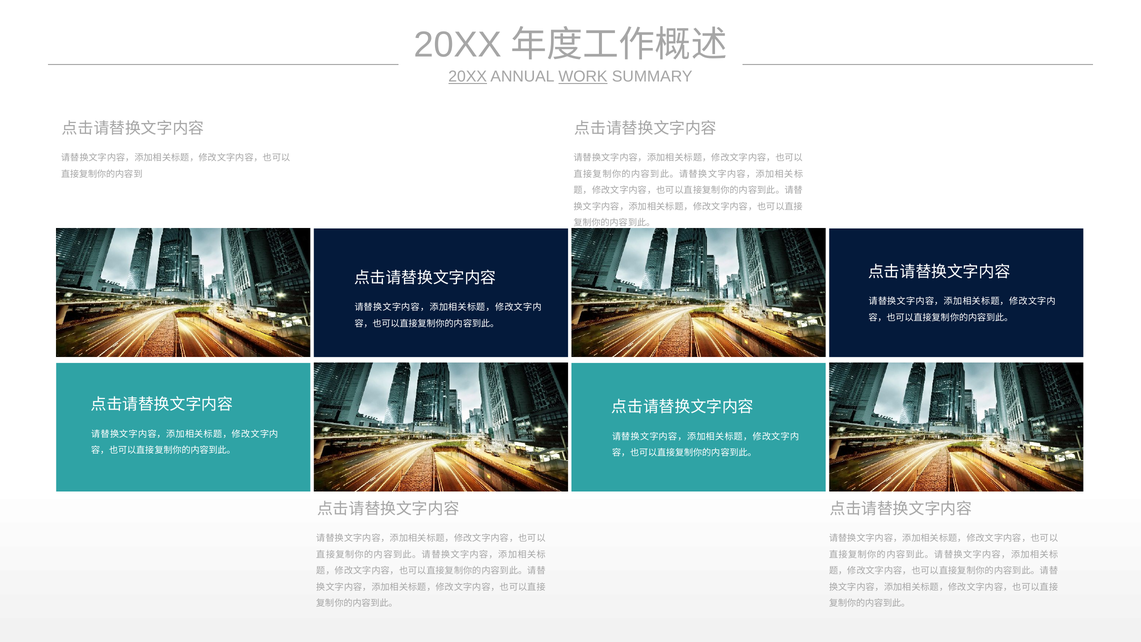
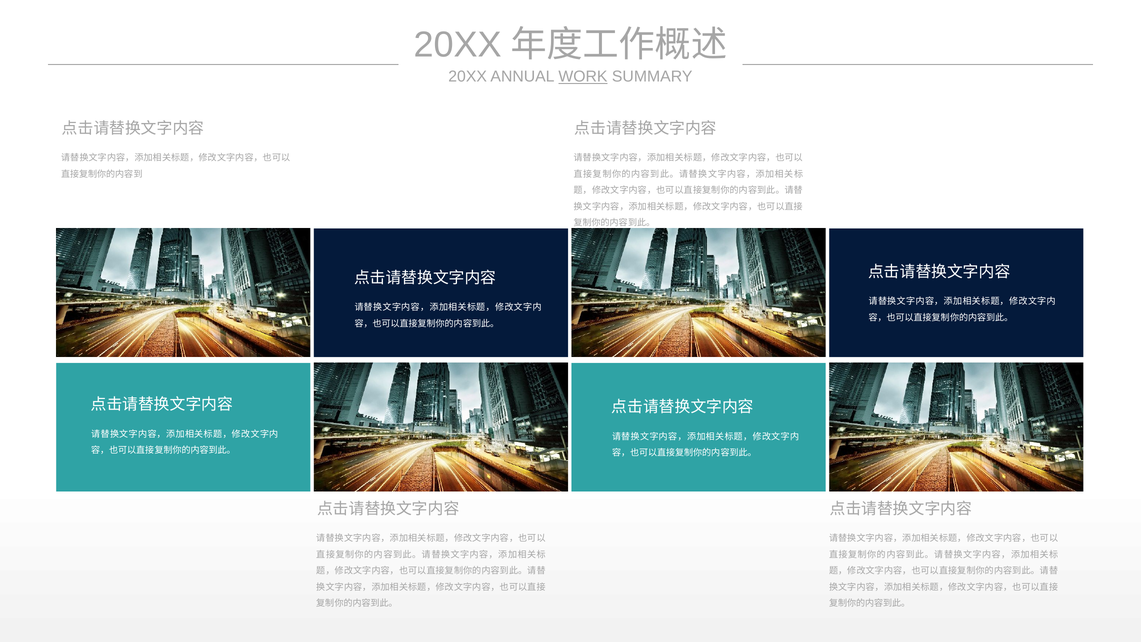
20XX underline: present -> none (468, 77)
